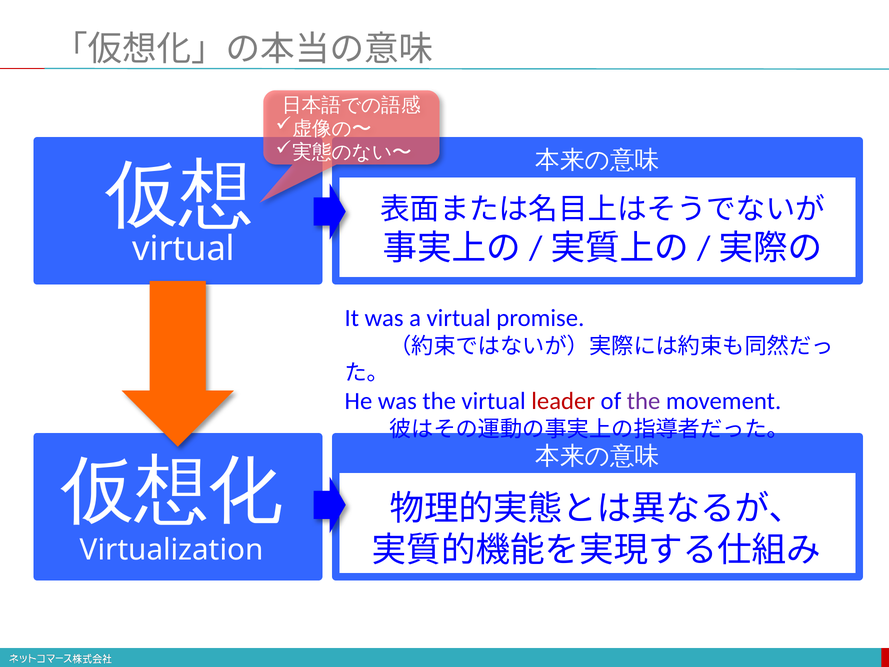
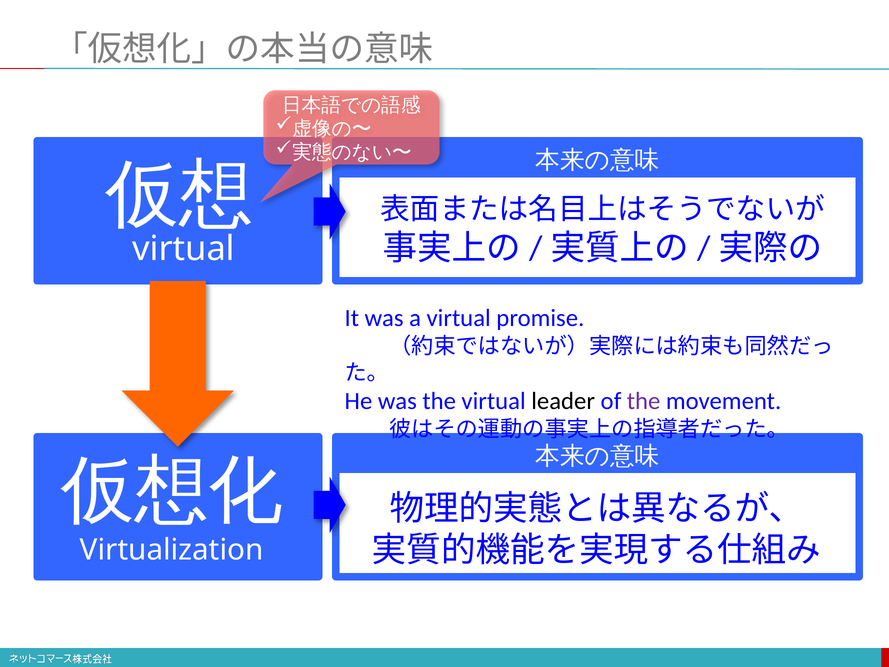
leader colour: red -> black (563, 401)
